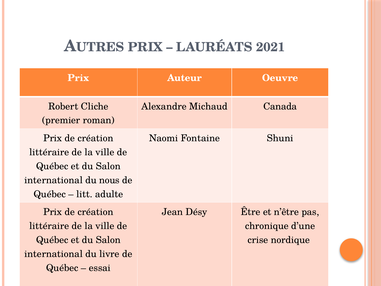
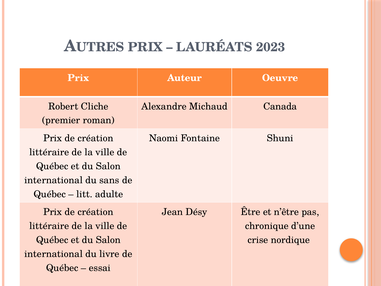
2021: 2021 -> 2023 (271, 47)
nous: nous -> sans (109, 180)
